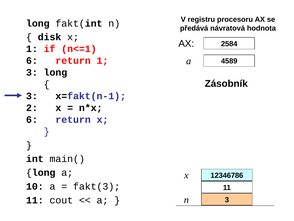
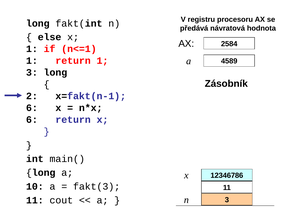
disk: disk -> else (50, 37)
6: 6 -> 1 (32, 61)
3: 3 -> 2 (32, 96)
2: 2 -> 6 (32, 108)
